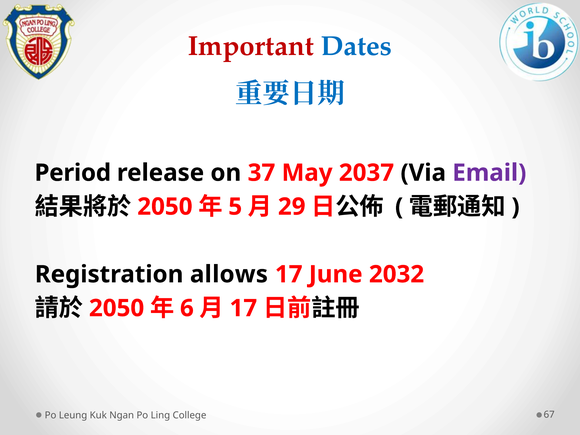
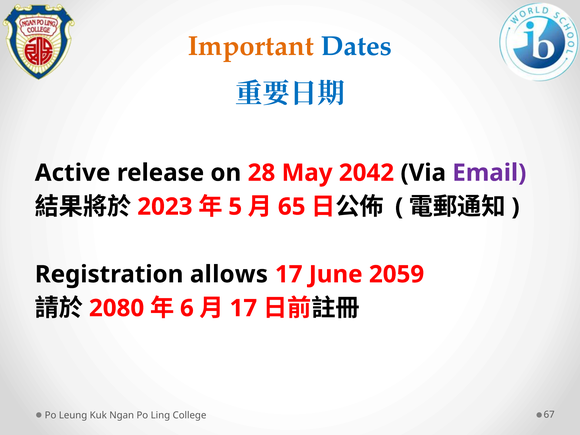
Important colour: red -> orange (251, 46)
Period: Period -> Active (73, 173)
37: 37 -> 28 (261, 173)
2037: 2037 -> 2042 (366, 173)
2050: 2050 -> 2023 (165, 207)
29: 29 -> 65 (292, 207)
2032: 2032 -> 2059 (397, 274)
2050: 2050 -> 2080 (117, 308)
